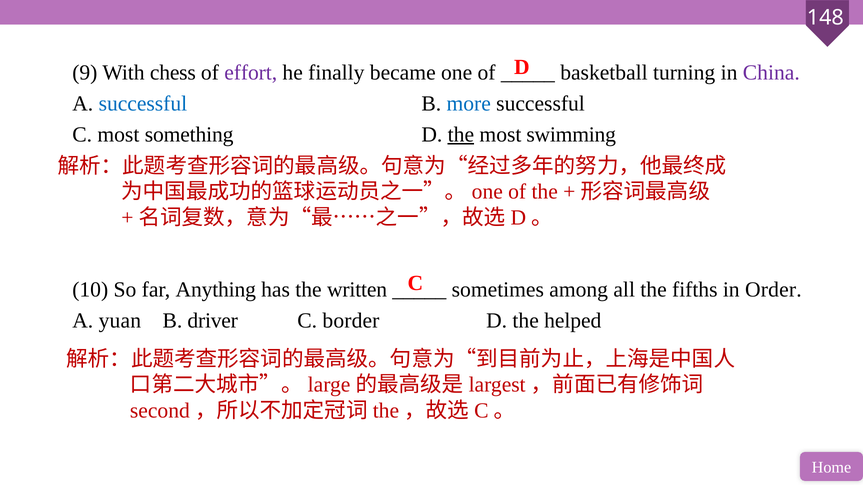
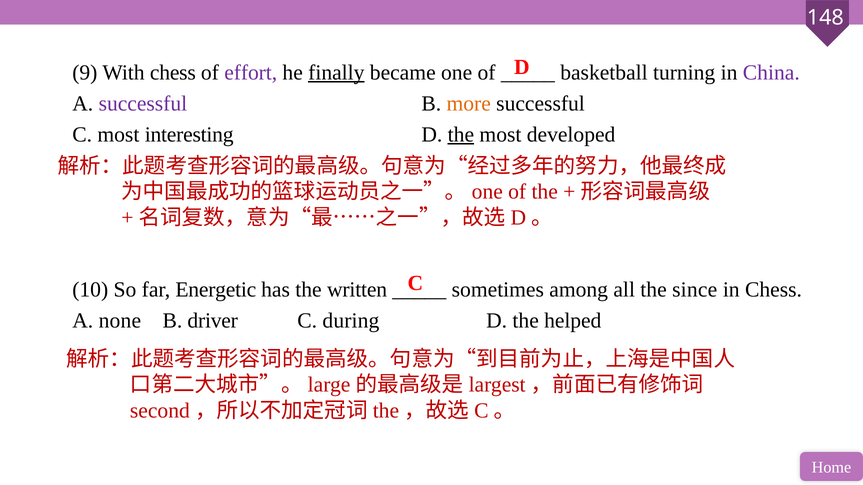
finally underline: none -> present (336, 73)
successful colour: blue -> purple (143, 104)
more colour: blue -> orange (469, 104)
something: something -> interesting (189, 135)
swimming: swimming -> developed (571, 135)
Anything: Anything -> Energetic (216, 290)
fifths: fifths -> since (695, 290)
in Order: Order -> Chess (774, 290)
yuan: yuan -> none (120, 321)
border: border -> during (351, 321)
